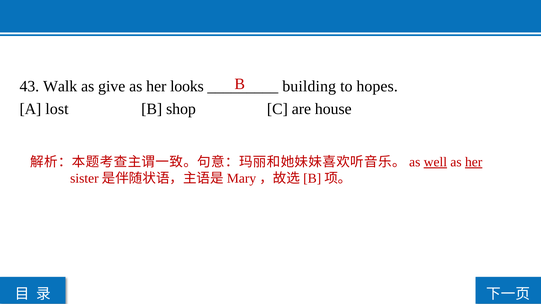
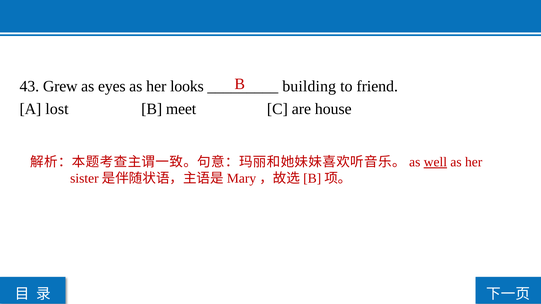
Walk: Walk -> Grew (60, 86)
give: give -> eyes (112, 86)
hopes: hopes -> friend (377, 86)
shop: shop -> meet (181, 109)
her underline: present -> none (474, 162)
